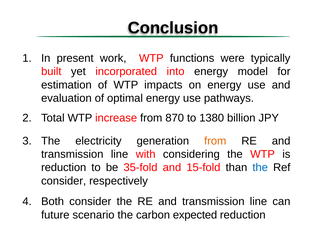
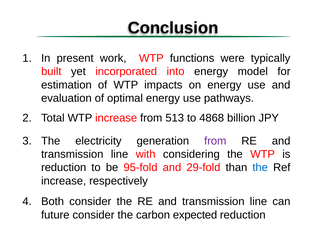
870: 870 -> 513 (175, 118)
1380: 1380 -> 4868 (212, 118)
from colour: orange -> purple (215, 141)
35-fold: 35-fold -> 95-fold (140, 167)
15-fold: 15-fold -> 29-fold (203, 167)
consider: consider -> increase (64, 181)
future scenario: scenario -> consider (93, 215)
